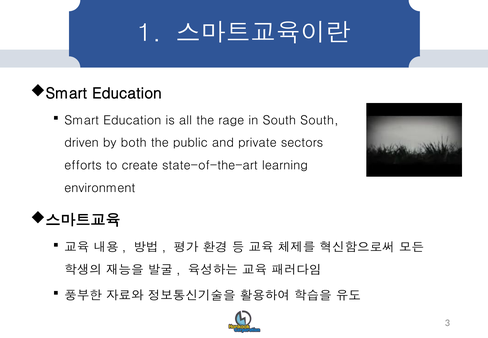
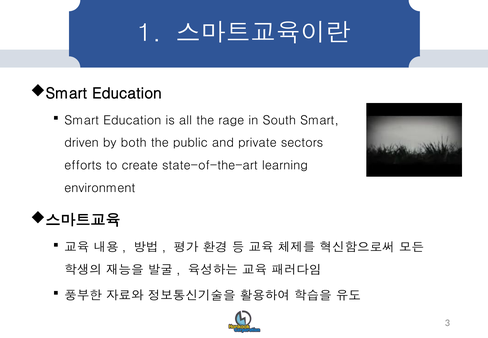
South South: South -> Smart (320, 120)
